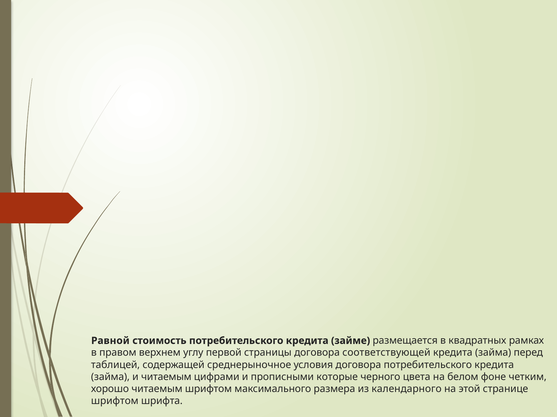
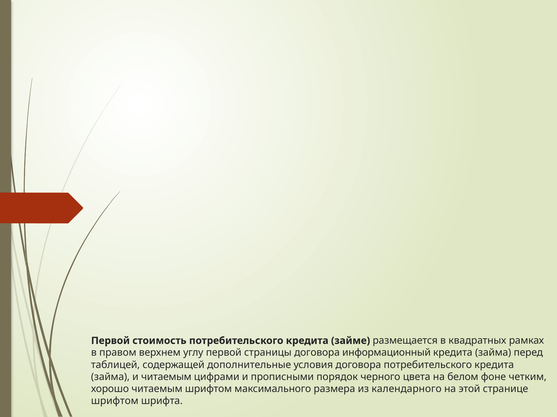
Равной: Равной -> Первой (110, 341)
соответствующей: соответствующей -> информационный (387, 353)
среднерыночное: среднерыночное -> дополнительные (249, 365)
которые: которые -> порядок (337, 377)
